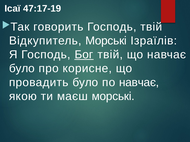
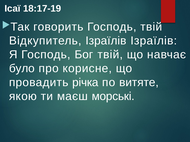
47:17-19: 47:17-19 -> 18:17-19 (42, 9)
Відкупитель Морські: Морські -> Ізраїлів (106, 41)
Бог underline: present -> none (84, 55)
провадить було: було -> річка (85, 83)
по навчає: навчає -> витяте (139, 83)
